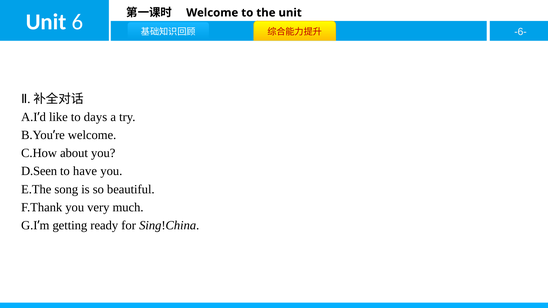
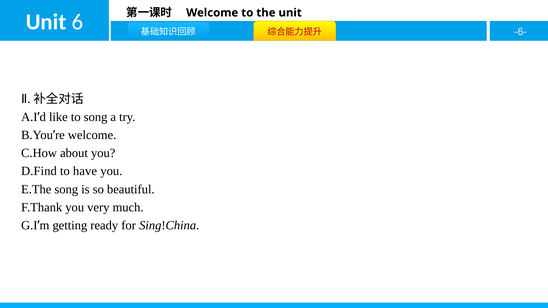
to days: days -> song (96, 117)
D.Seen: D.Seen -> D.Find (39, 171)
